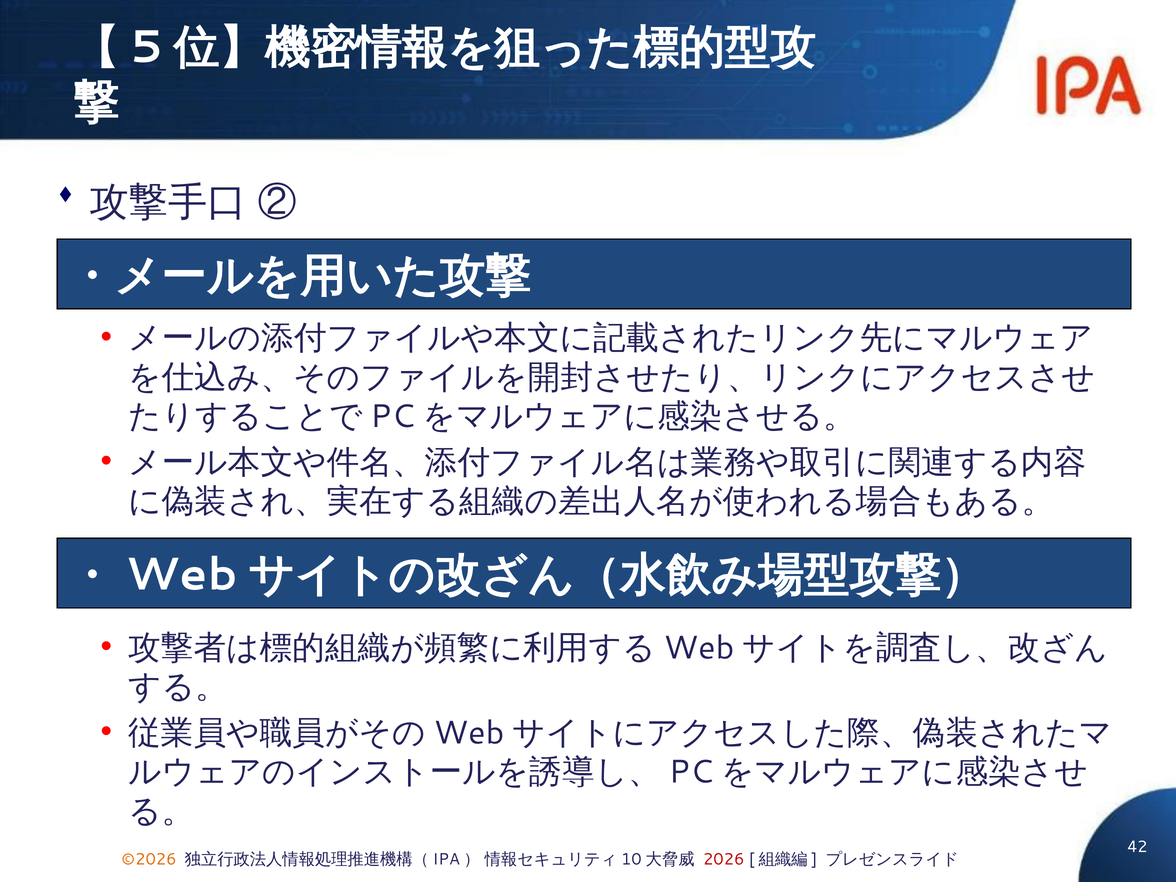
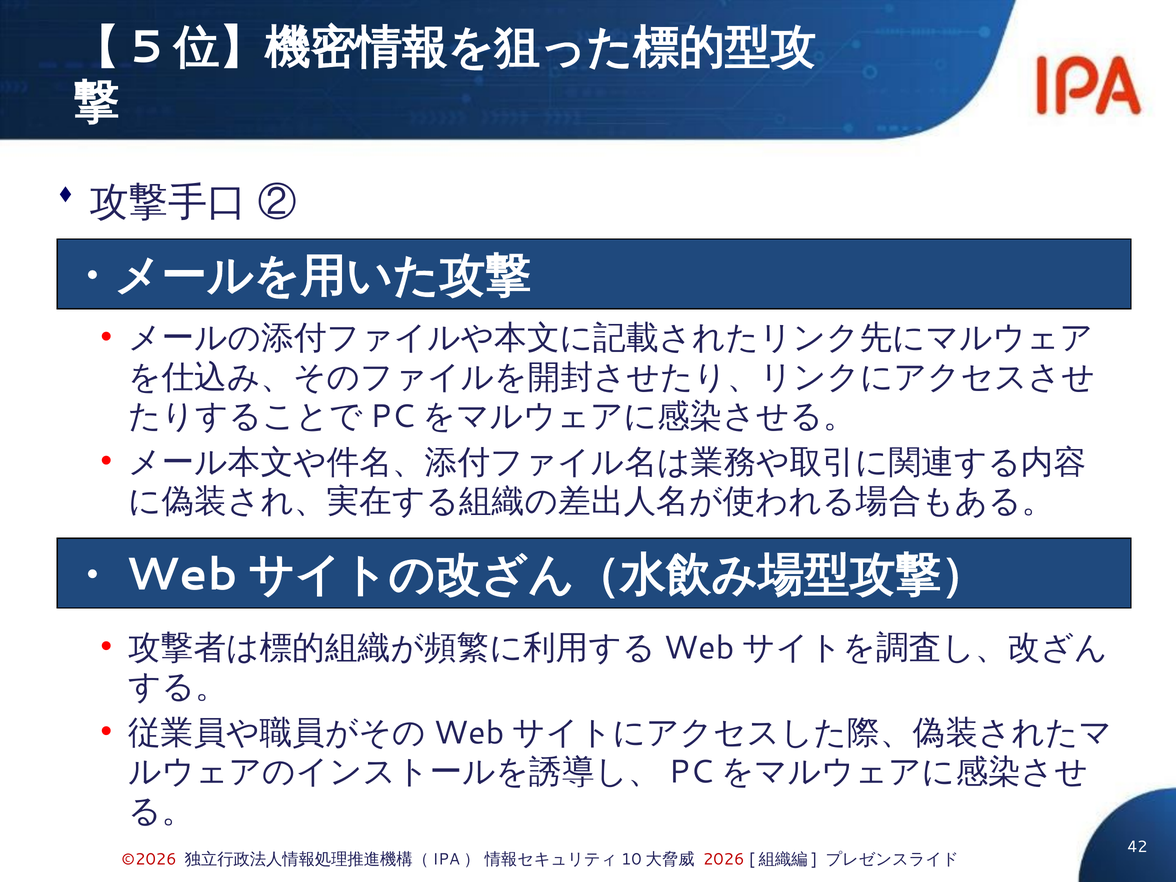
©2026 colour: orange -> red (149, 859)
